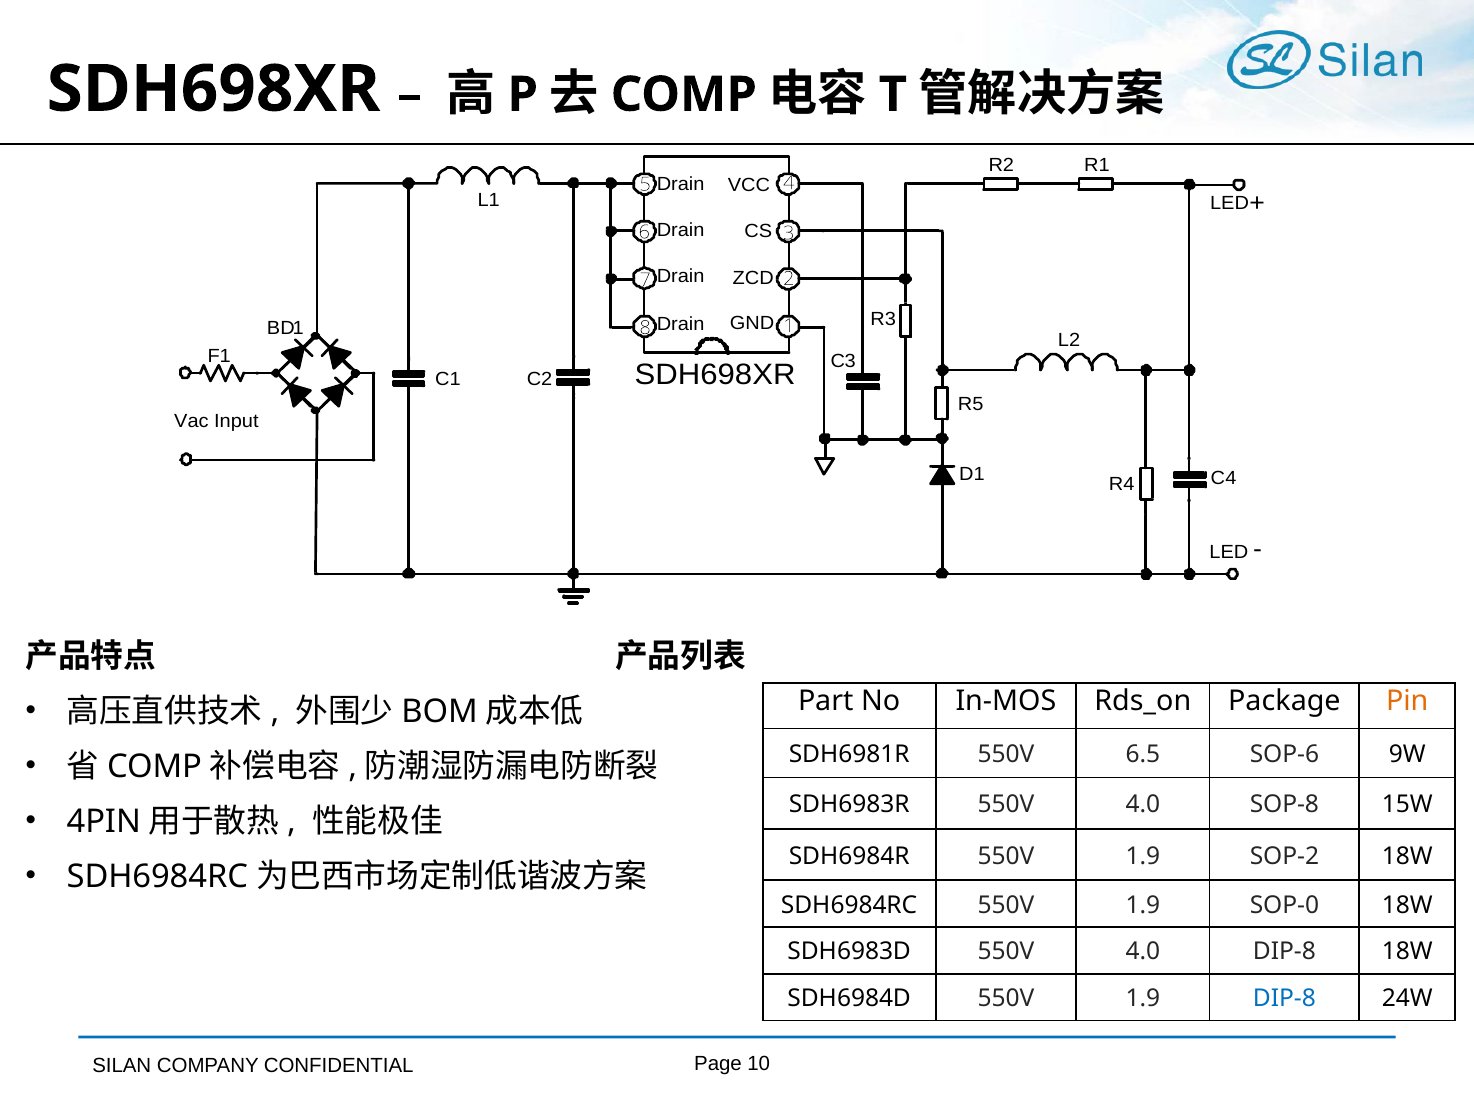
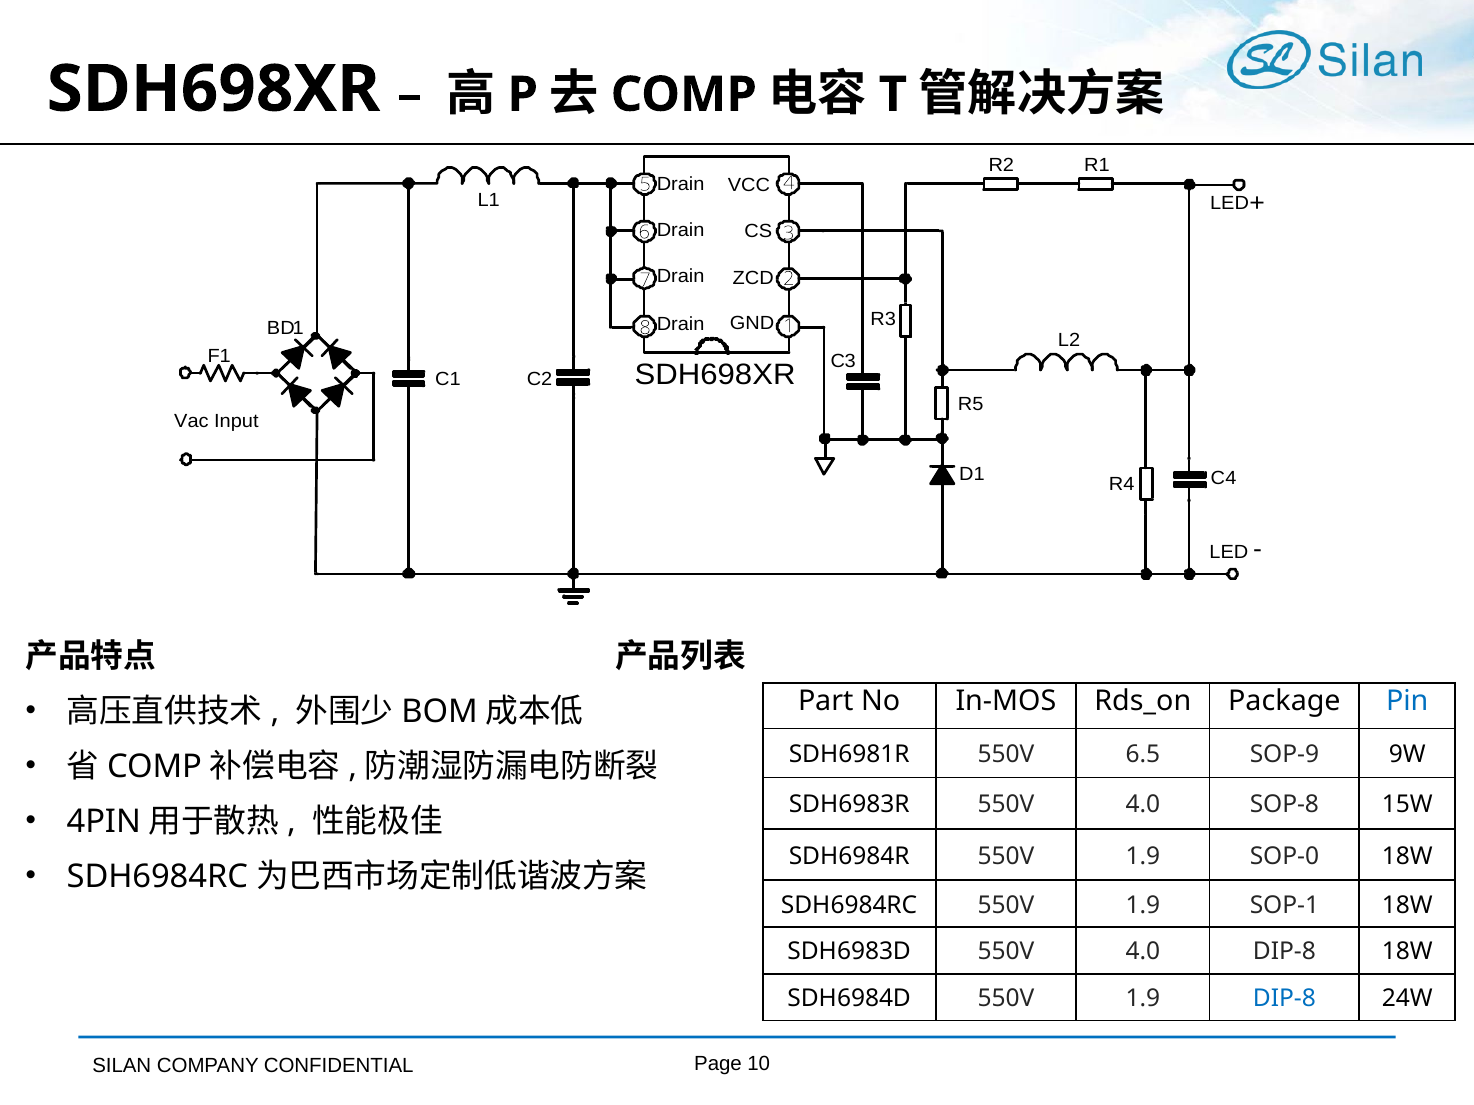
Pin colour: orange -> blue (1407, 702)
SOP-6: SOP-6 -> SOP-9 (1284, 755)
SOP-2: SOP-2 -> SOP-0 (1284, 856)
SOP-0: SOP-0 -> SOP-1 (1284, 905)
